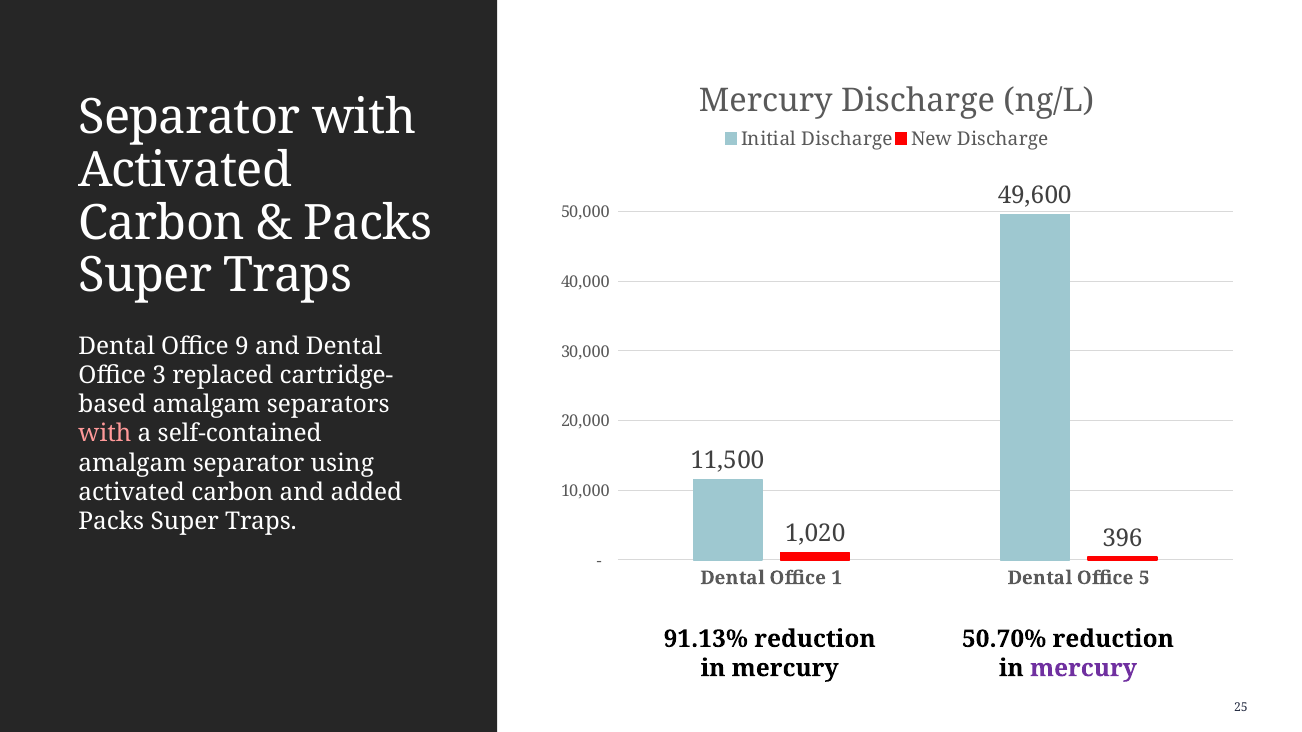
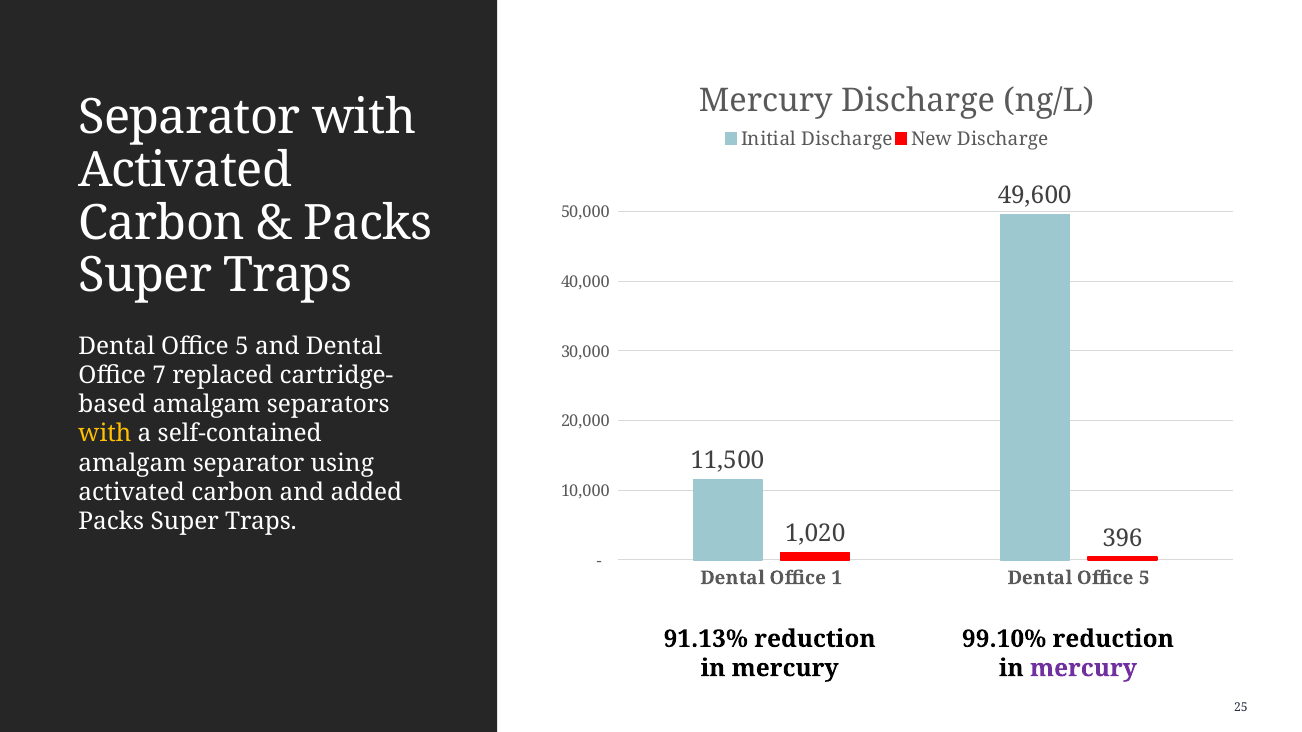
9: 9 -> 5 (242, 346)
3: 3 -> 7 (159, 376)
with colour: pink -> yellow (105, 434)
50.70%: 50.70% -> 99.10% (1004, 639)
